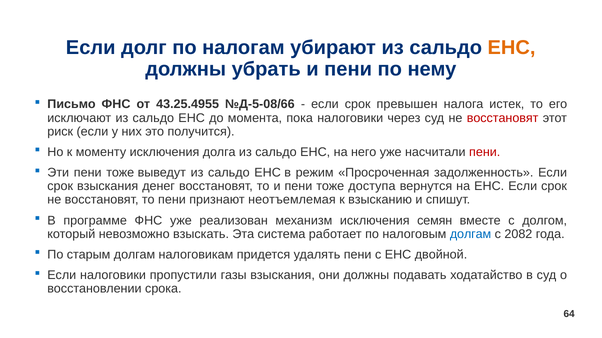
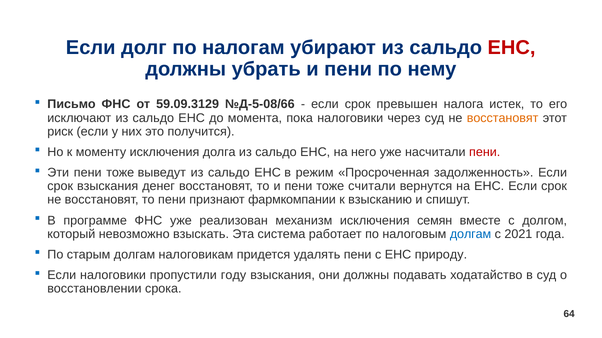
ЕНС colour: orange -> red (512, 48)
43.25.4955: 43.25.4955 -> 59.09.3129 (188, 105)
восстановят colour: red -> orange (503, 118)
доступа: доступа -> считали (372, 187)
неотъемлемая: неотъемлемая -> фармкомпании (292, 200)
2082: 2082 -> 2021 (518, 234)
двойной: двойной -> природу (441, 255)
газы: газы -> году (234, 276)
